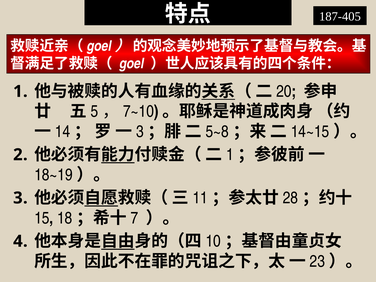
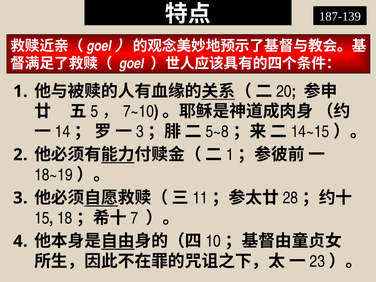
187-405: 187-405 -> 187-139 (340, 16)
